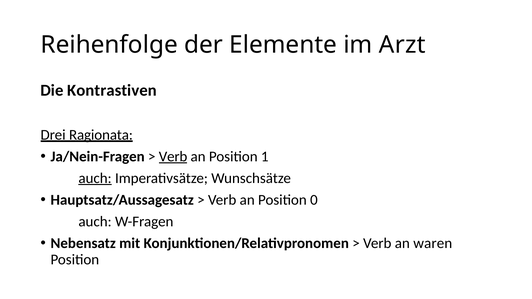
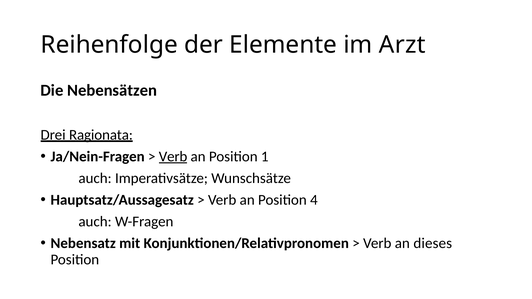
Kontrastiven: Kontrastiven -> Nebensätzen (112, 91)
auch underline: present -> none (95, 178)
0: 0 -> 4 (314, 200)
waren: waren -> dieses (433, 243)
